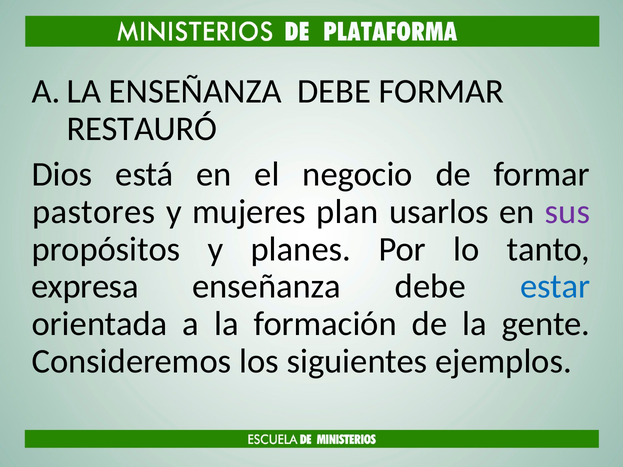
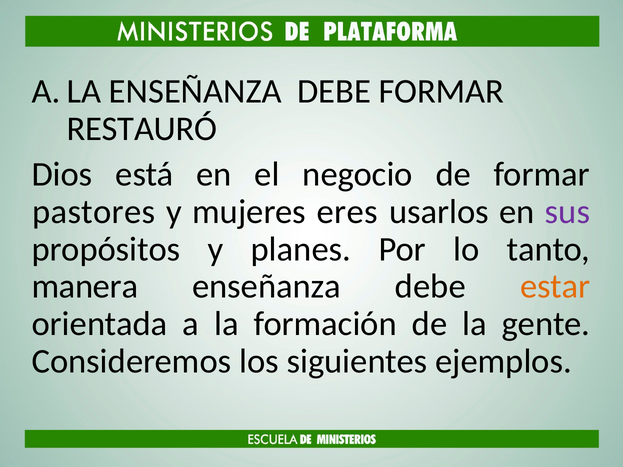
plan: plan -> eres (347, 212)
expresa: expresa -> manera (85, 287)
estar colour: blue -> orange (555, 287)
